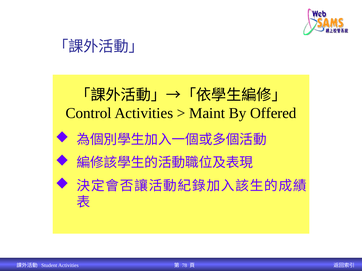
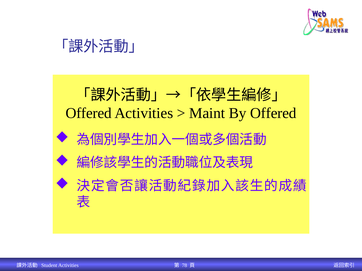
Control: Control -> Offered (89, 113)
